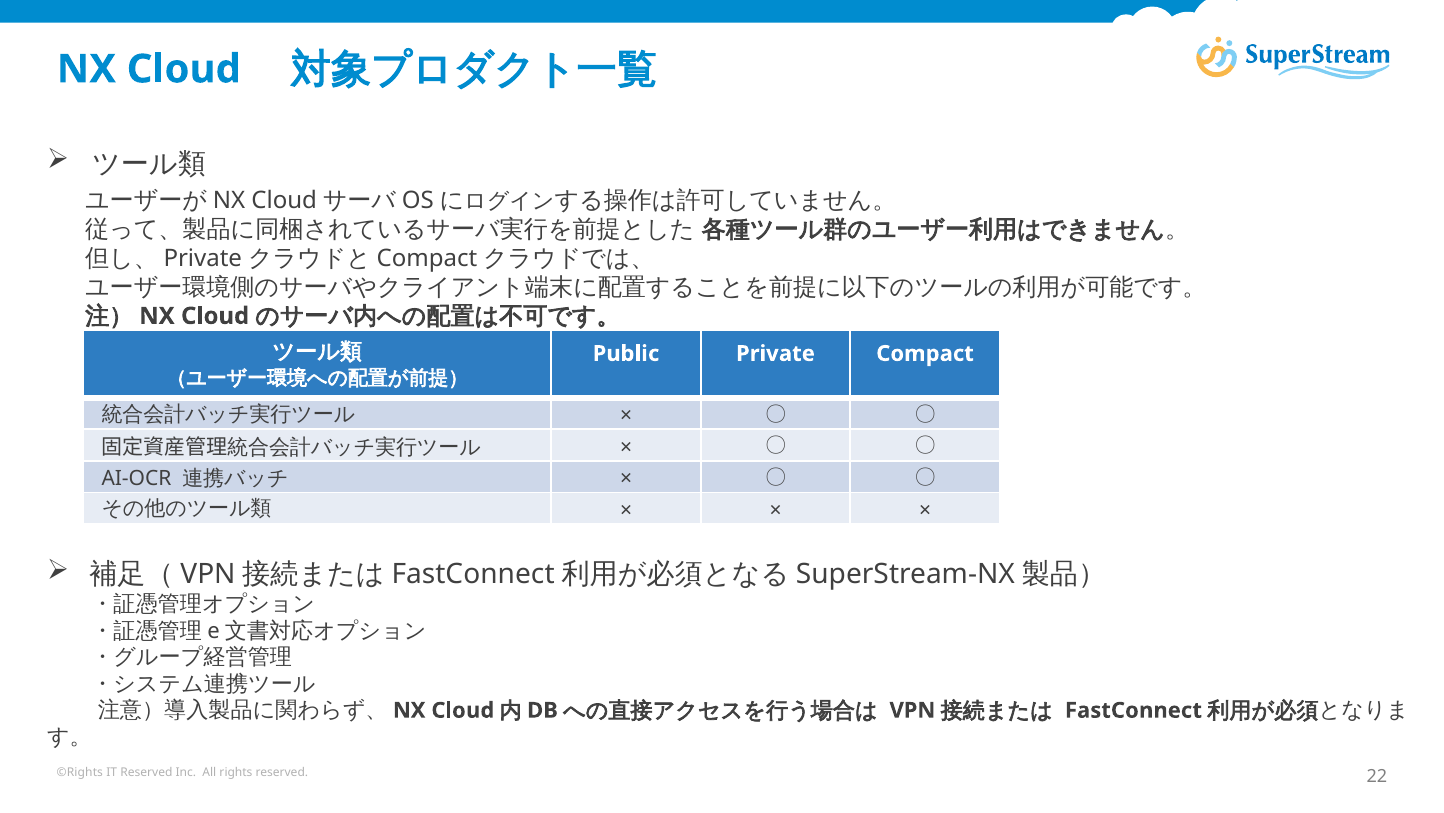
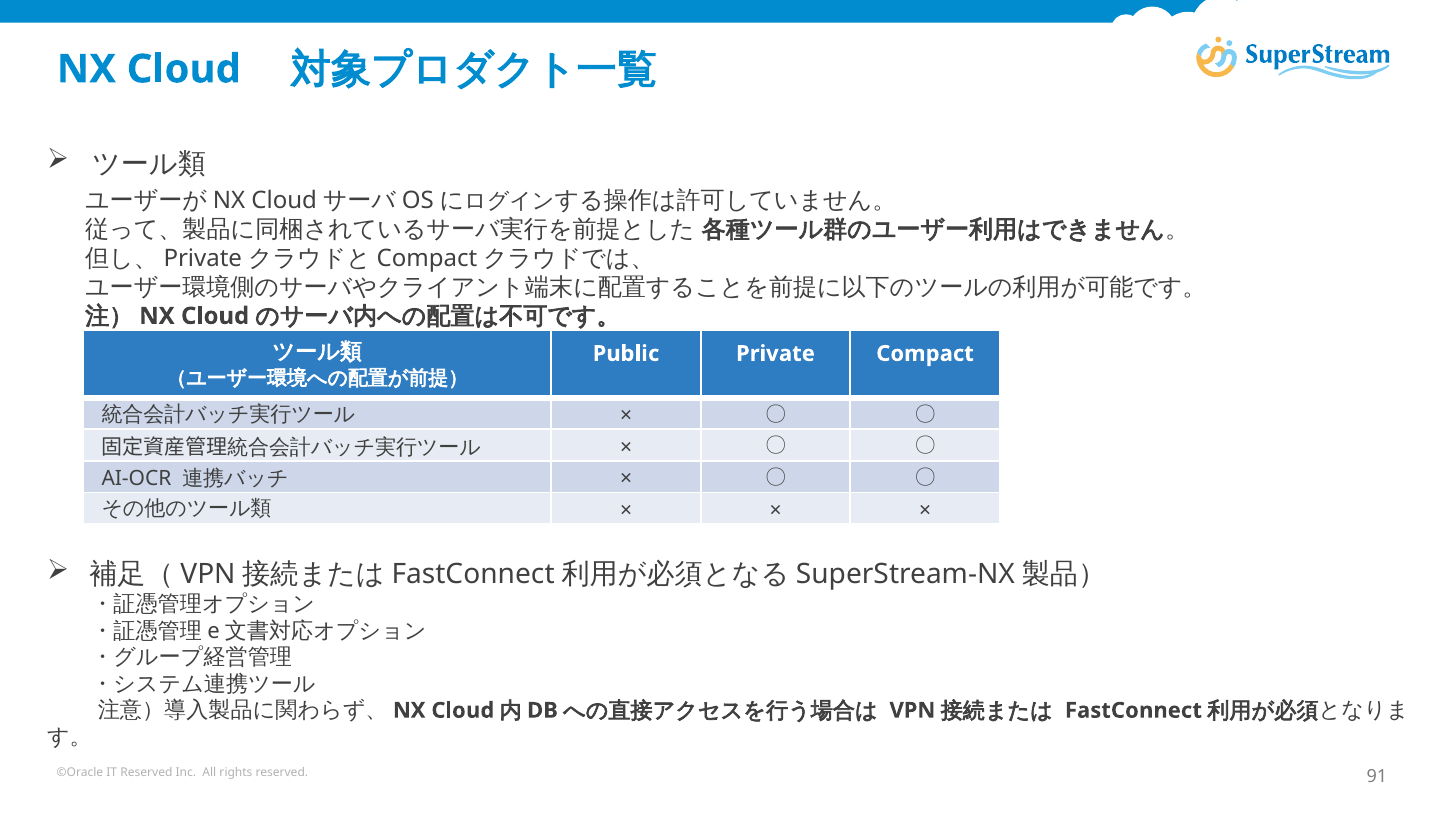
©Rights: ©Rights -> ©Oracle (80, 772)
22: 22 -> 91 (1377, 776)
